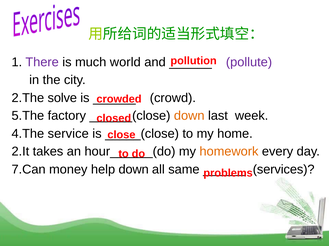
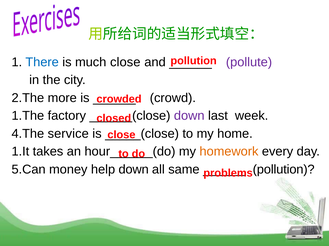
There colour: purple -> blue (42, 62)
much world: world -> close (125, 62)
solve: solve -> more (62, 98)
5.The: 5.The -> 1.The (28, 116)
down colour: orange -> purple (189, 116)
2.It: 2.It -> 1.It (20, 152)
7.Can: 7.Can -> 5.Can (29, 170)
services: services -> pollution (284, 170)
